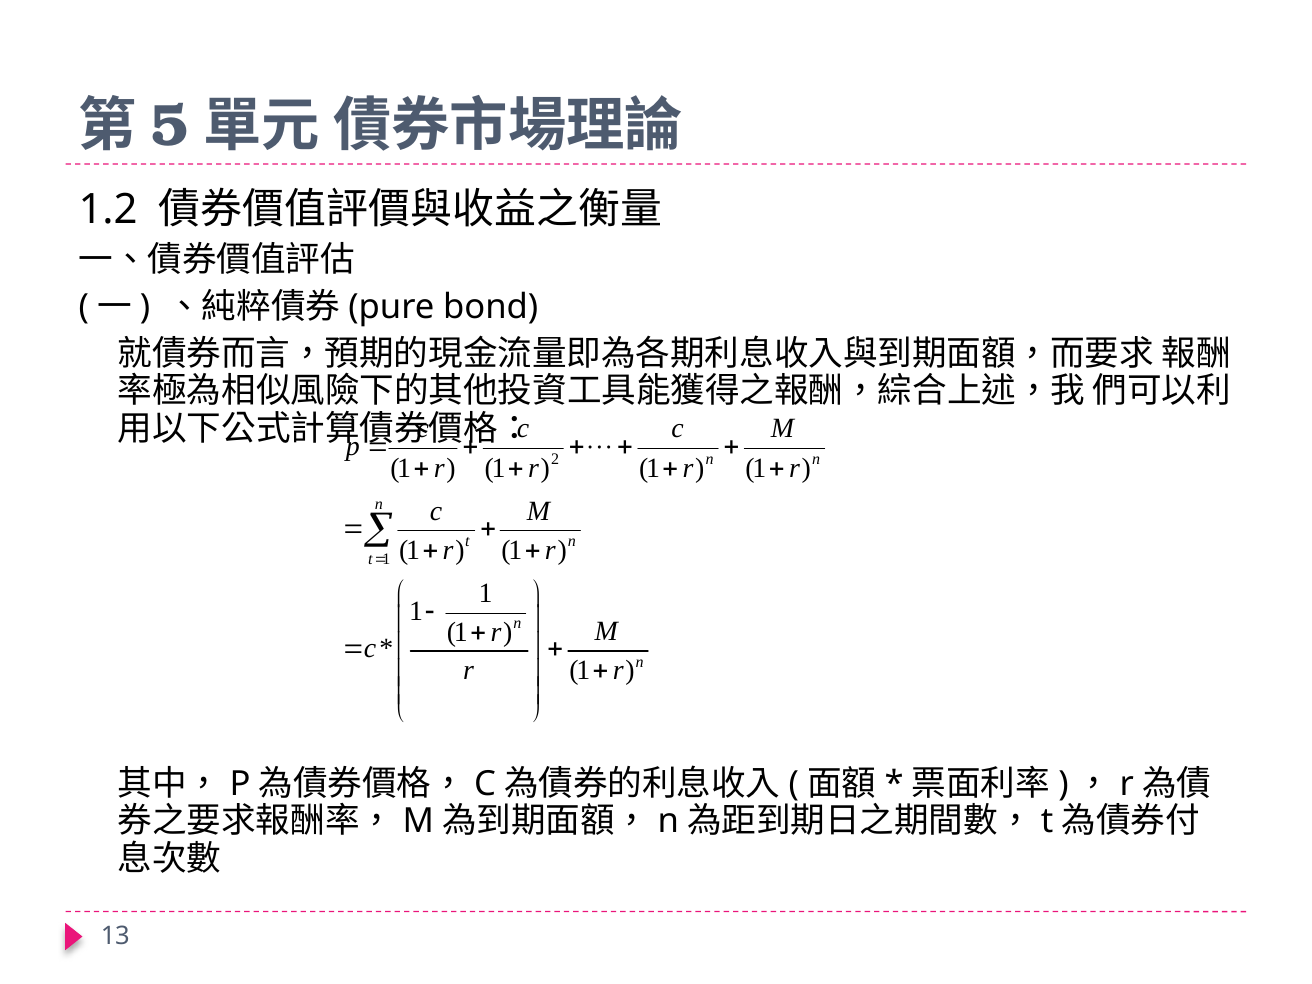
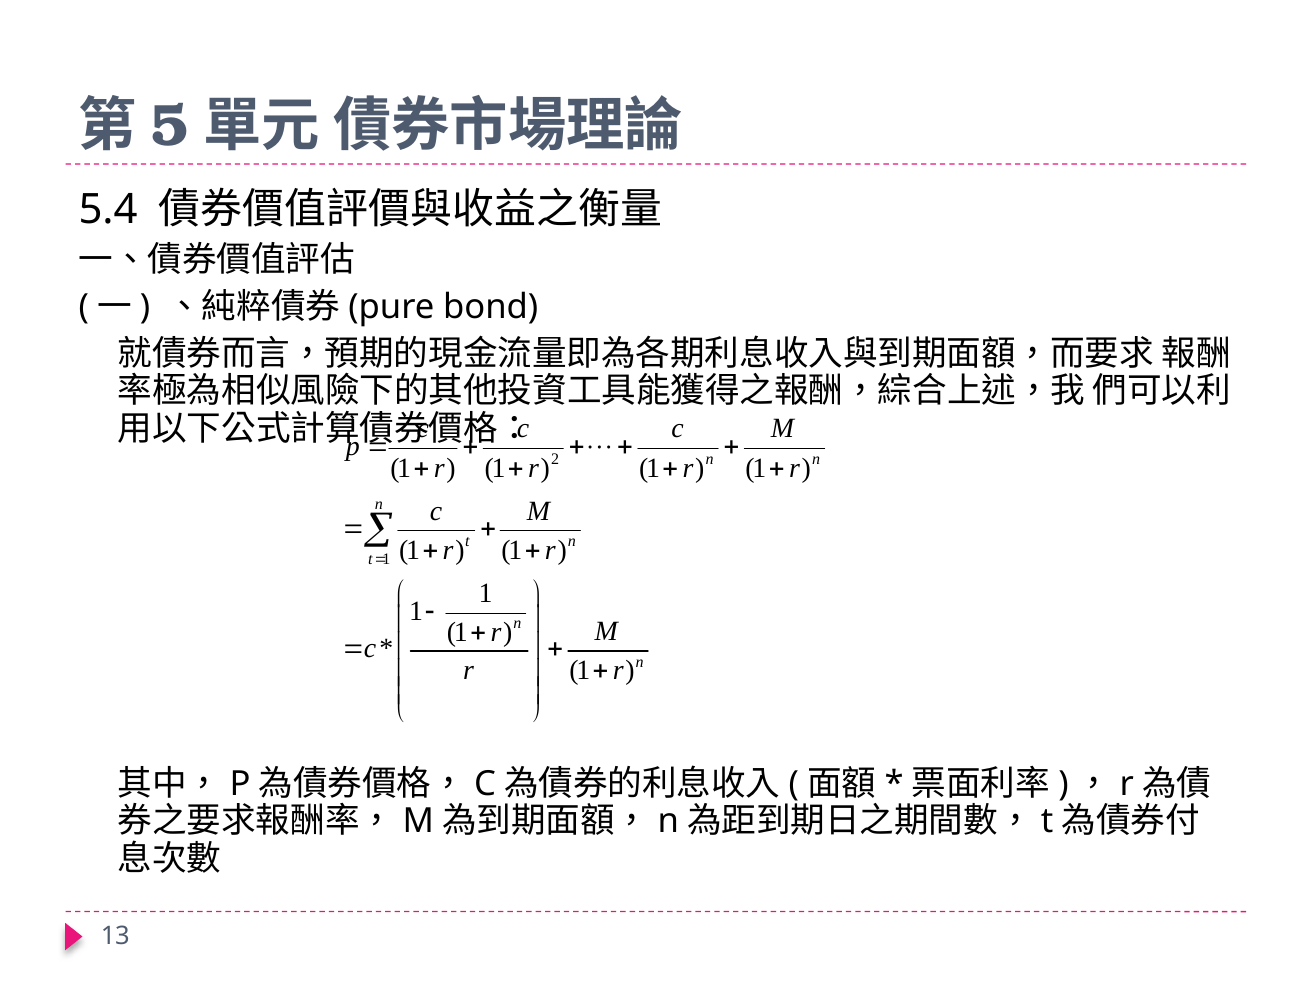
1.2: 1.2 -> 5.4 (108, 209)
